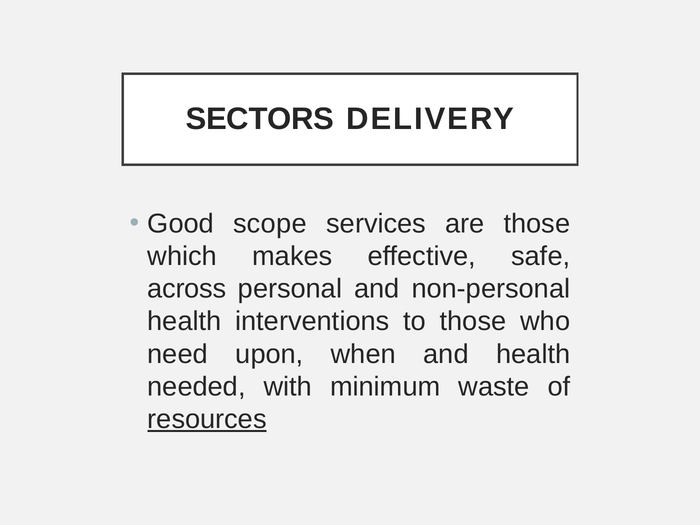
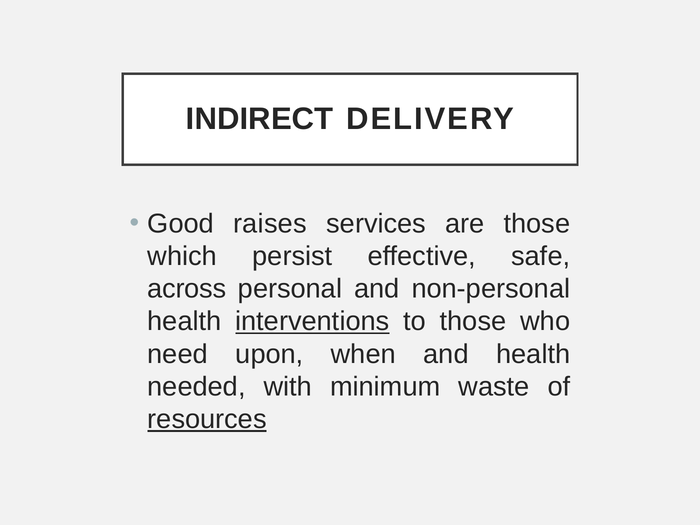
SECTORS: SECTORS -> INDIRECT (260, 119)
scope: scope -> raises (270, 224)
makes: makes -> persist (292, 256)
interventions underline: none -> present (312, 321)
